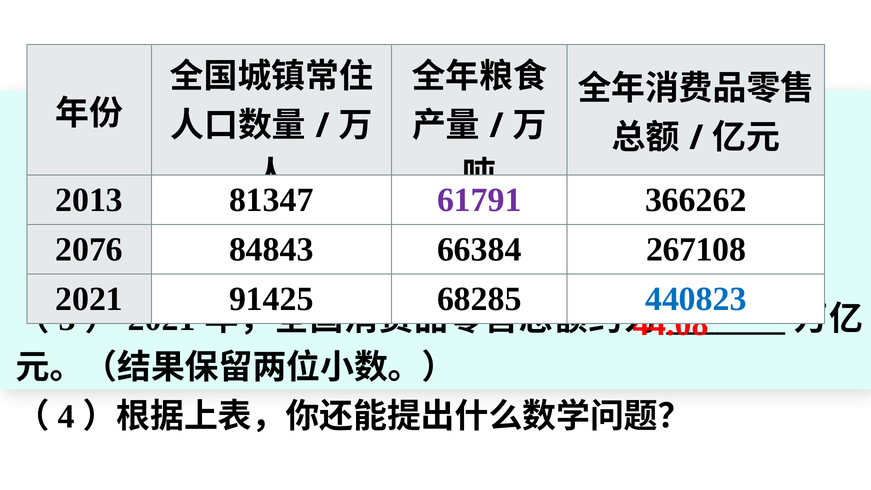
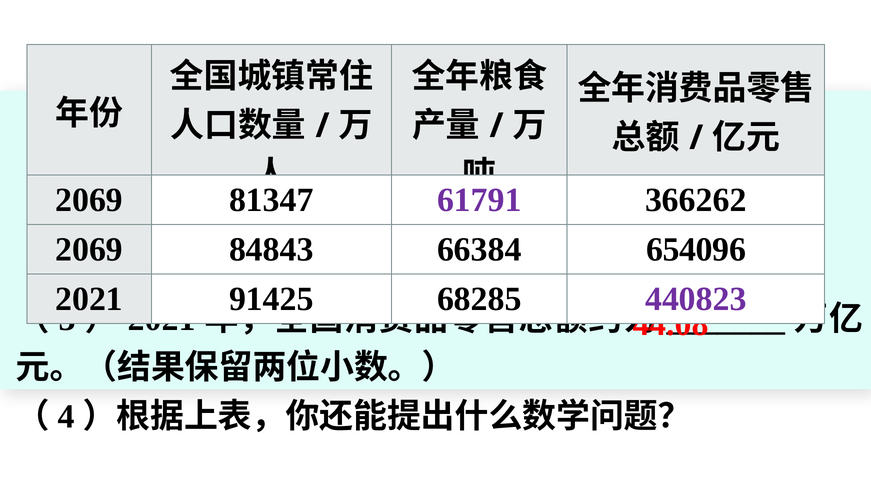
2013: 2013 -> 2069 (89, 200)
2076: 2076 -> 2069 (89, 250)
267108: 267108 -> 654096 (696, 250)
440823 colour: blue -> purple (696, 299)
